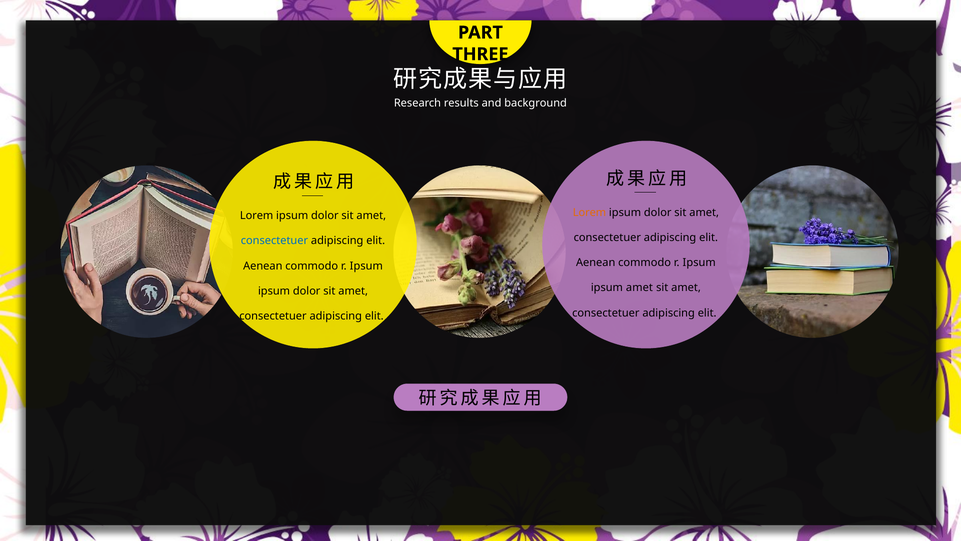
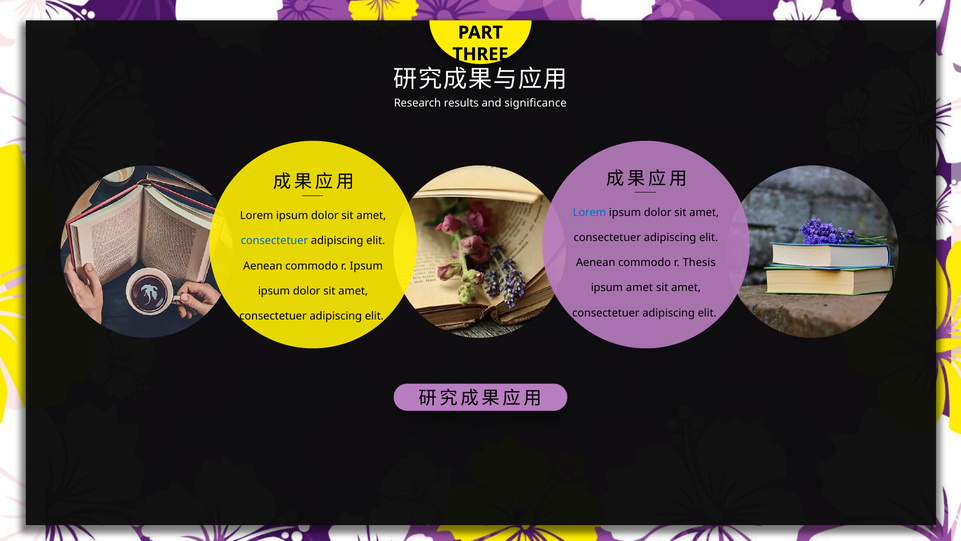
background: background -> significance (536, 103)
Lorem colour: orange -> blue (589, 212)
Ipsum: Ipsum -> Thesis (699, 262)
